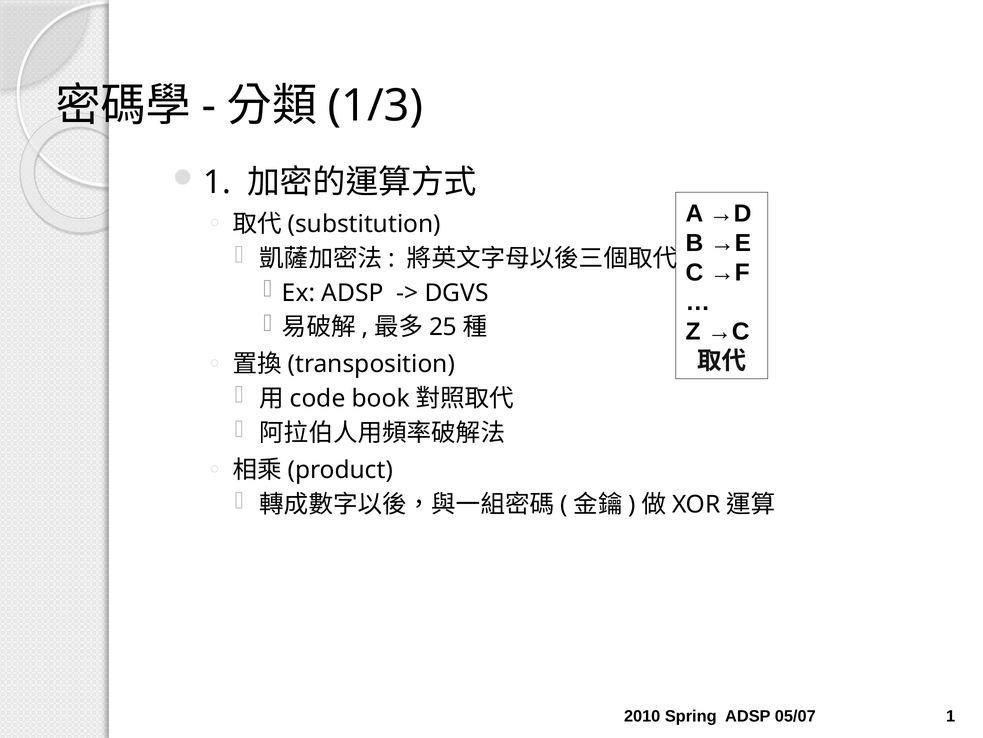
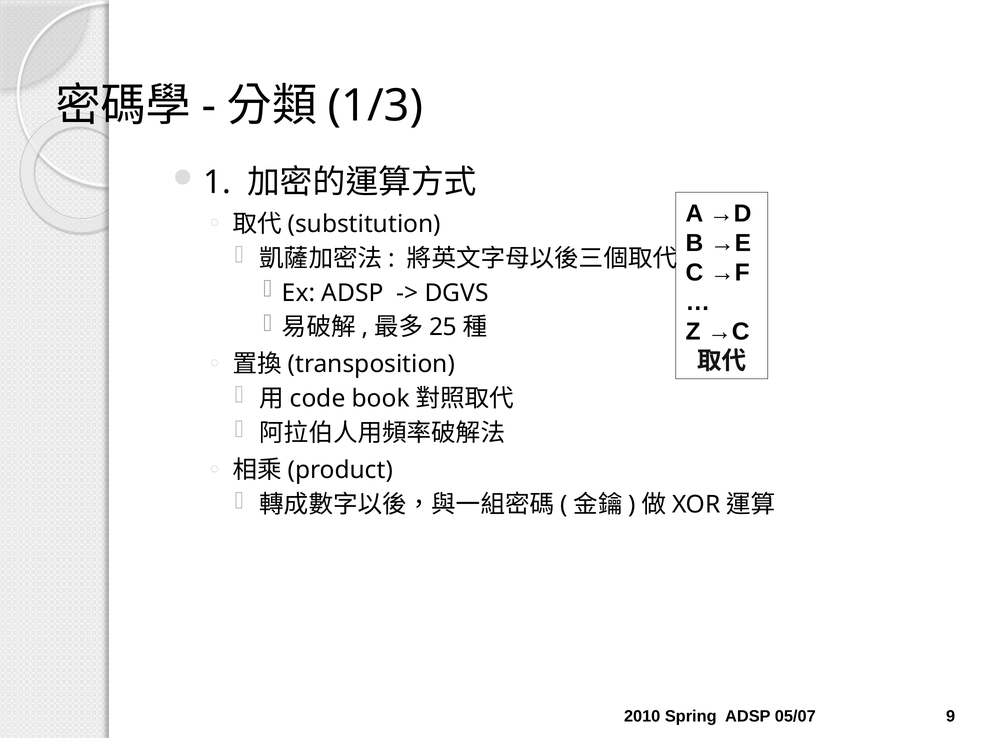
05/07 1: 1 -> 9 (951, 715)
